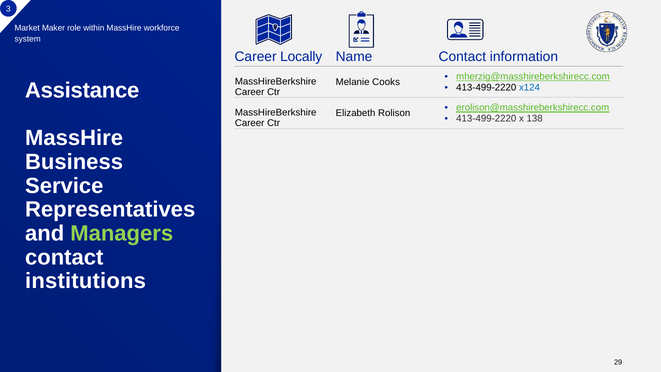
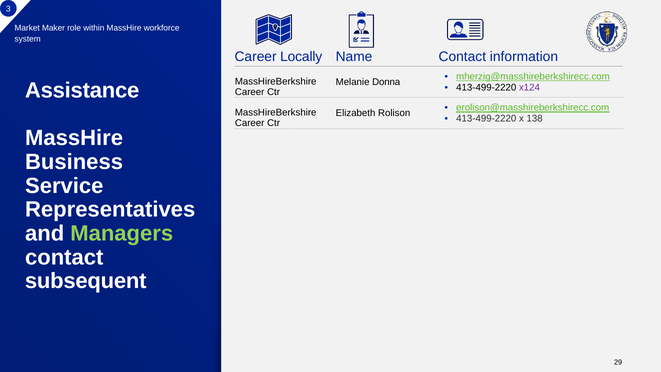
Cooks: Cooks -> Donna (386, 82)
x124 colour: blue -> purple (529, 87)
institutions: institutions -> subsequent (86, 281)
